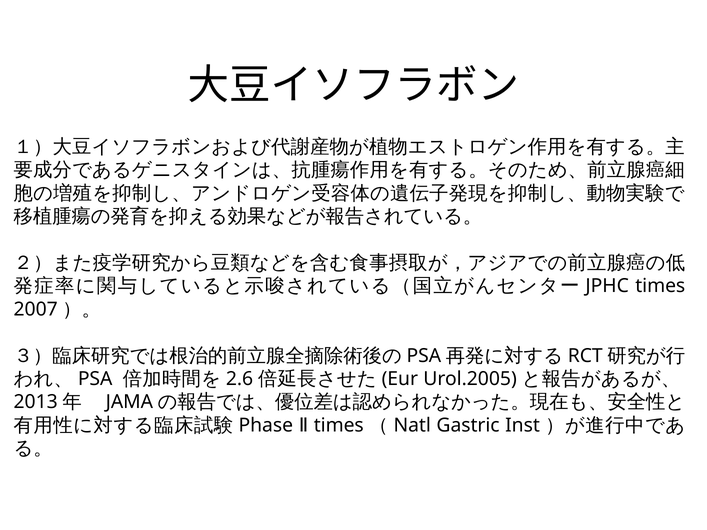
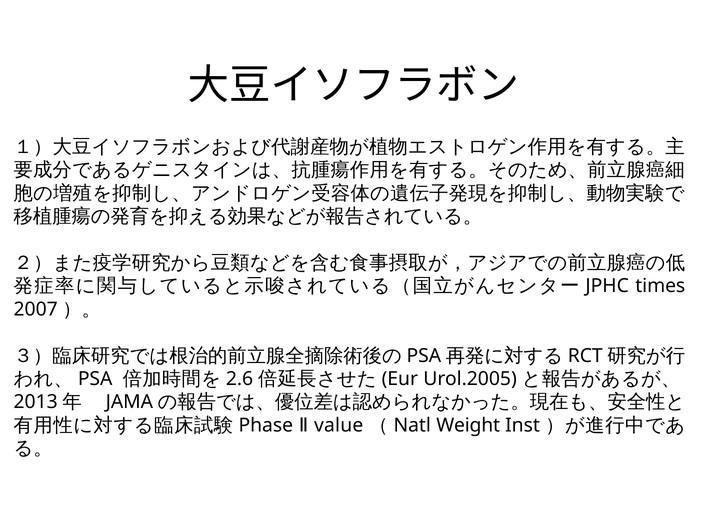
Gastric: Gastric -> Weight (468, 425)
times: times -> value (339, 425)
